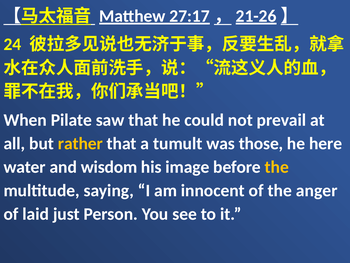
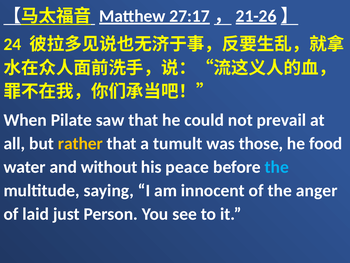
here: here -> food (326, 143)
wisdom: wisdom -> without (109, 167)
image: image -> peace (187, 167)
the colour: yellow -> light blue (277, 167)
